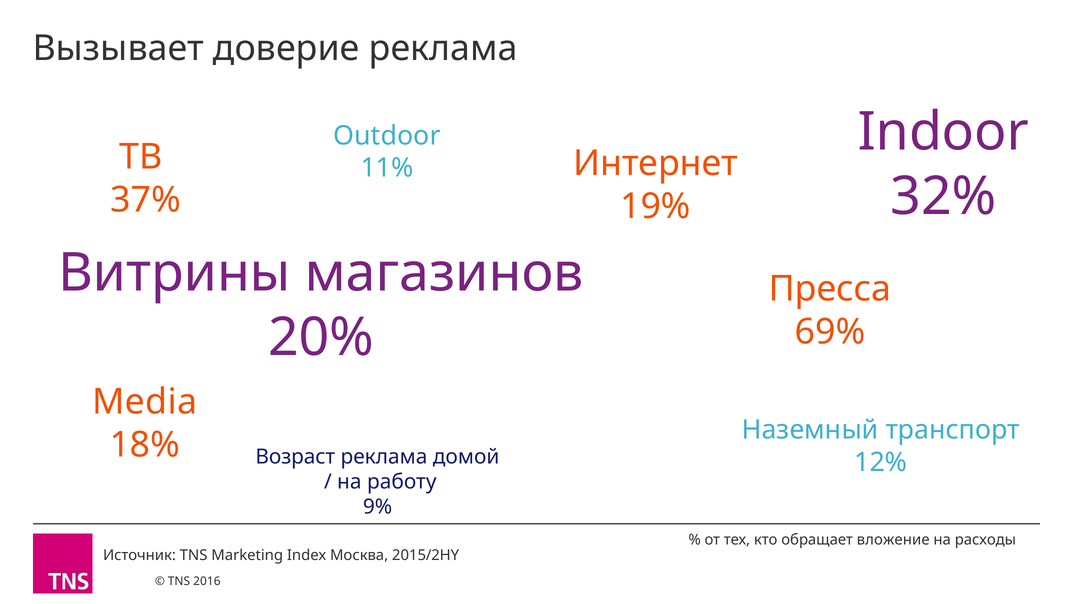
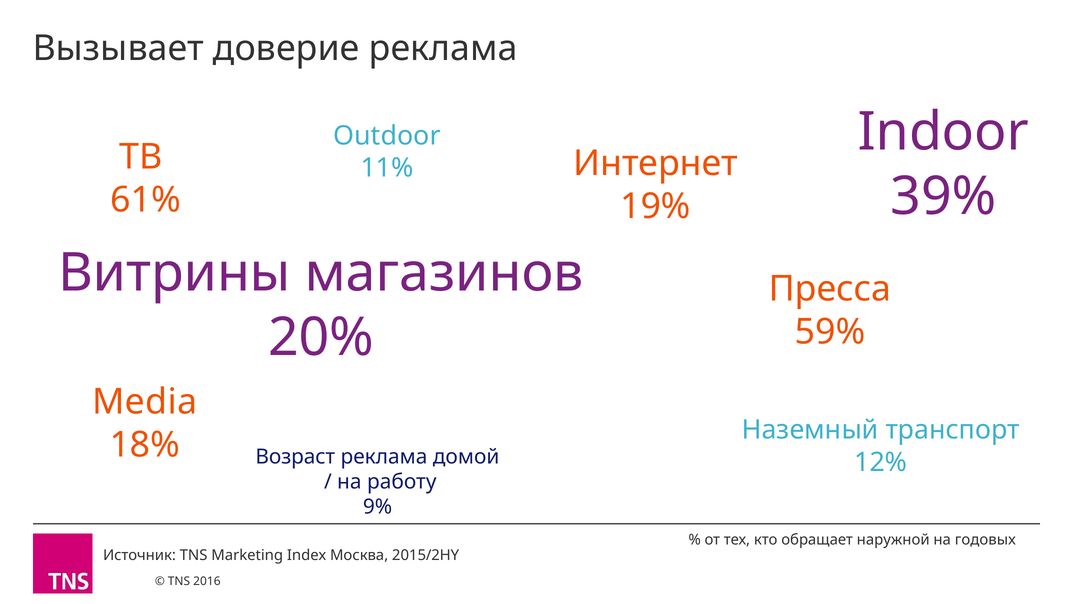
32%: 32% -> 39% (943, 197)
37%: 37% -> 61% (146, 200)
69%: 69% -> 59% (830, 332)
вложение: вложение -> наружной (893, 540)
расходы: расходы -> годовых (985, 540)
